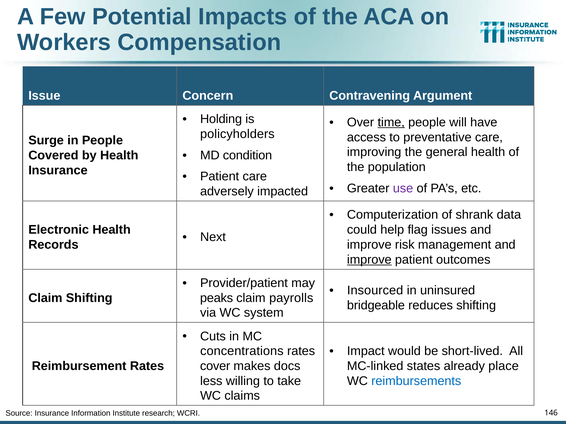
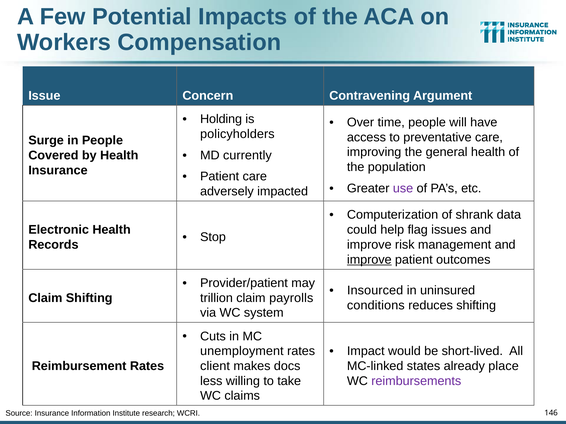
time underline: present -> none (391, 122)
condition: condition -> currently (247, 155)
Next: Next -> Stop (213, 237)
peaks: peaks -> trillion (216, 298)
bridgeable: bridgeable -> conditions (376, 306)
concentrations: concentrations -> unemployment (242, 352)
cover: cover -> client (215, 366)
reimbursements colour: blue -> purple (416, 381)
